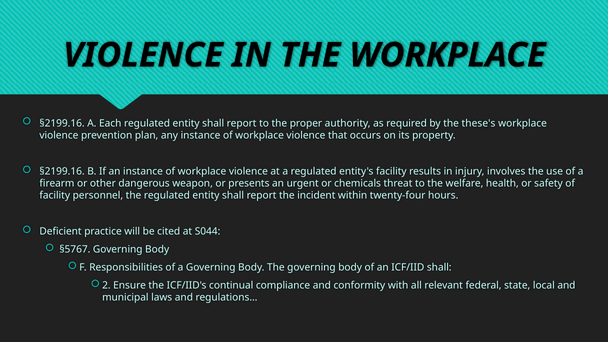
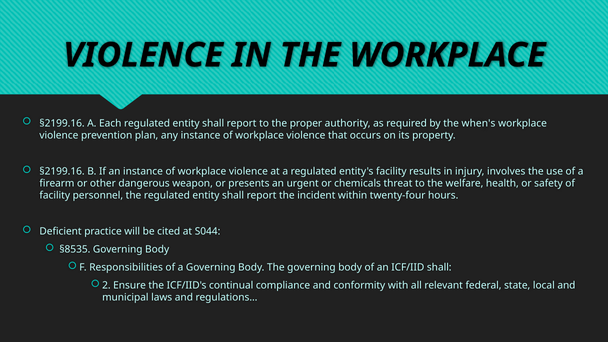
these's: these's -> when's (478, 123)
§5767: §5767 -> §8535 (75, 250)
